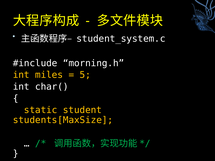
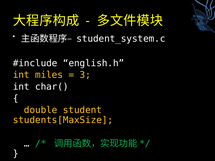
morning.h: morning.h -> english.h (94, 63)
5: 5 -> 3 (85, 75)
static: static -> double (41, 110)
